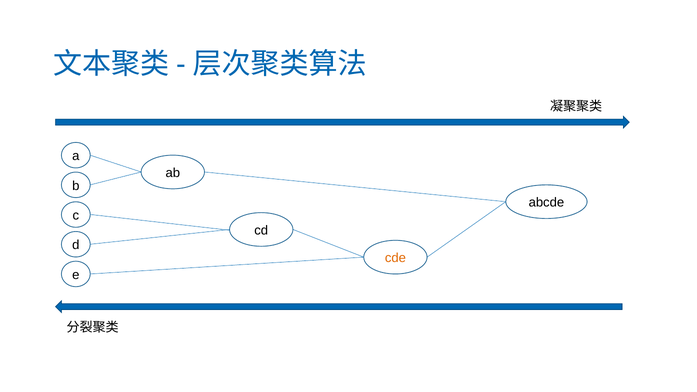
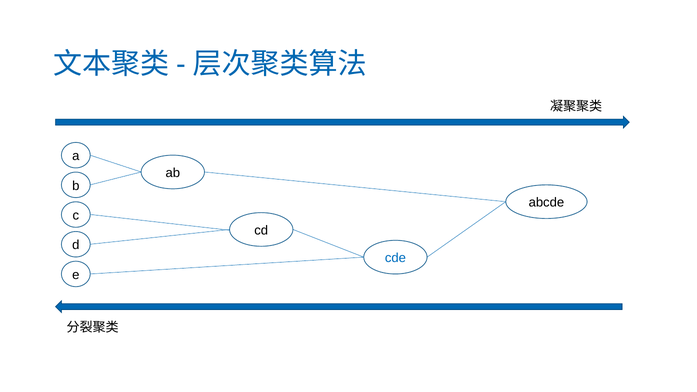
cde colour: orange -> blue (395, 258)
